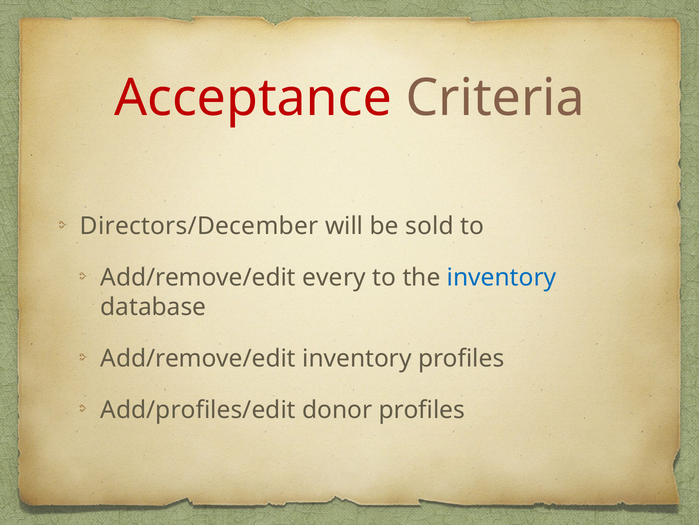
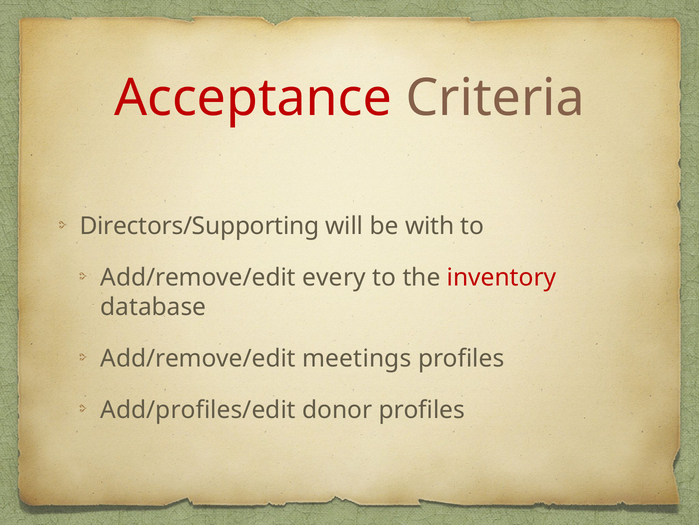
Directors/December: Directors/December -> Directors/Supporting (199, 226)
sold: sold -> with (430, 226)
inventory colour: blue -> red (502, 277)
Add/remove/edit inventory: inventory -> meetings (357, 358)
